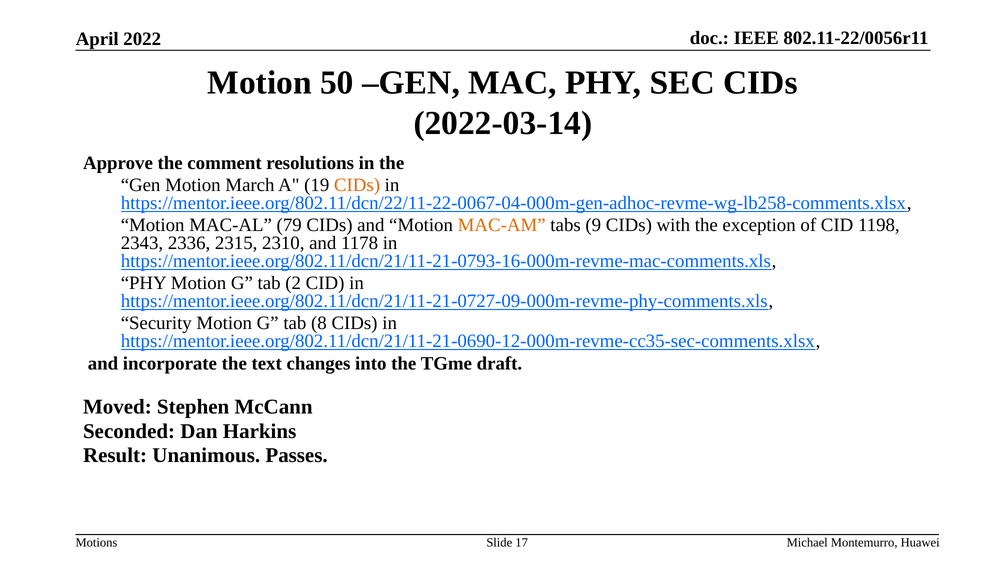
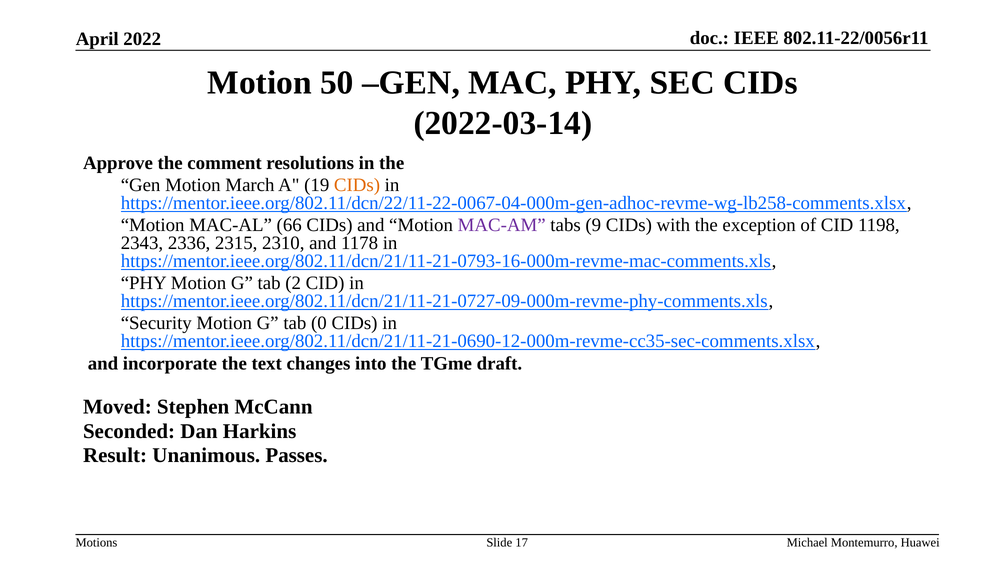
79: 79 -> 66 (289, 225)
MAC-AM colour: orange -> purple (502, 225)
8: 8 -> 0 (319, 323)
